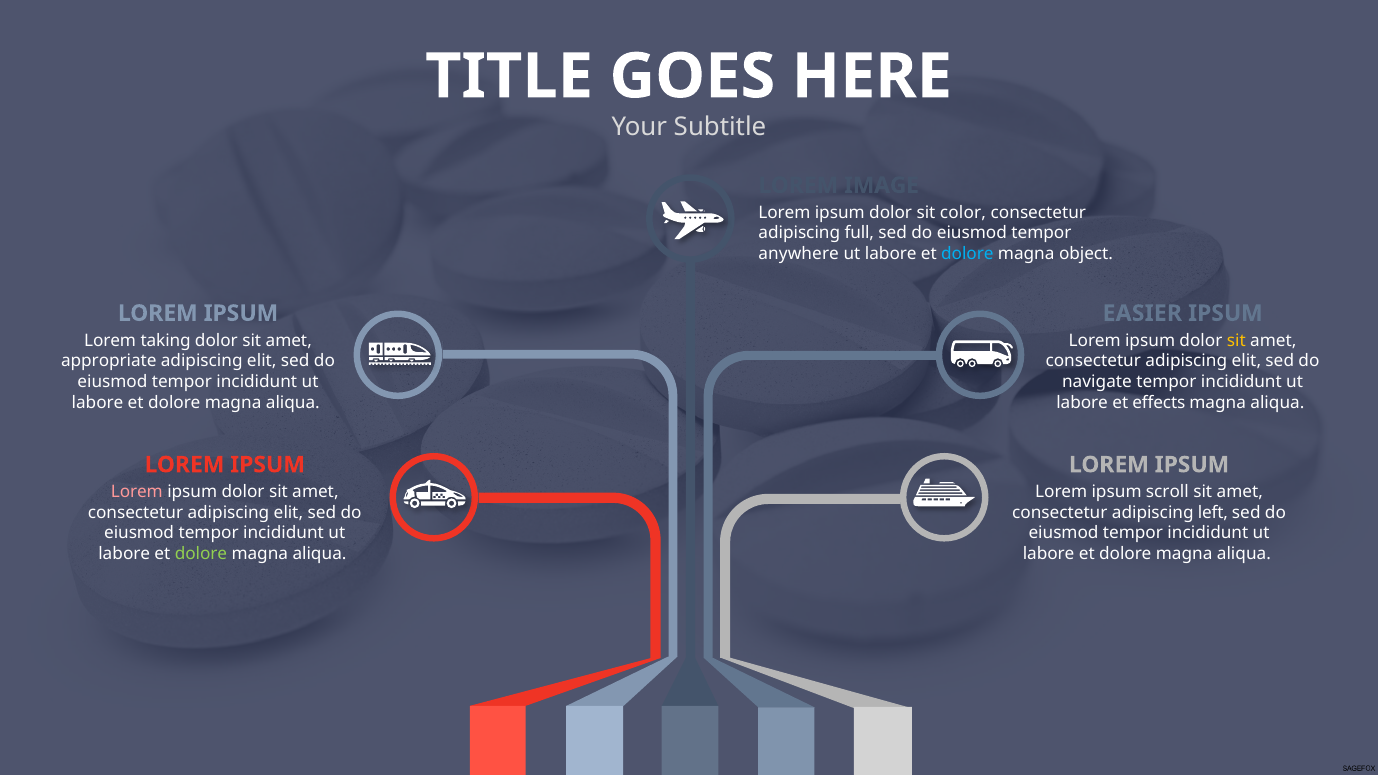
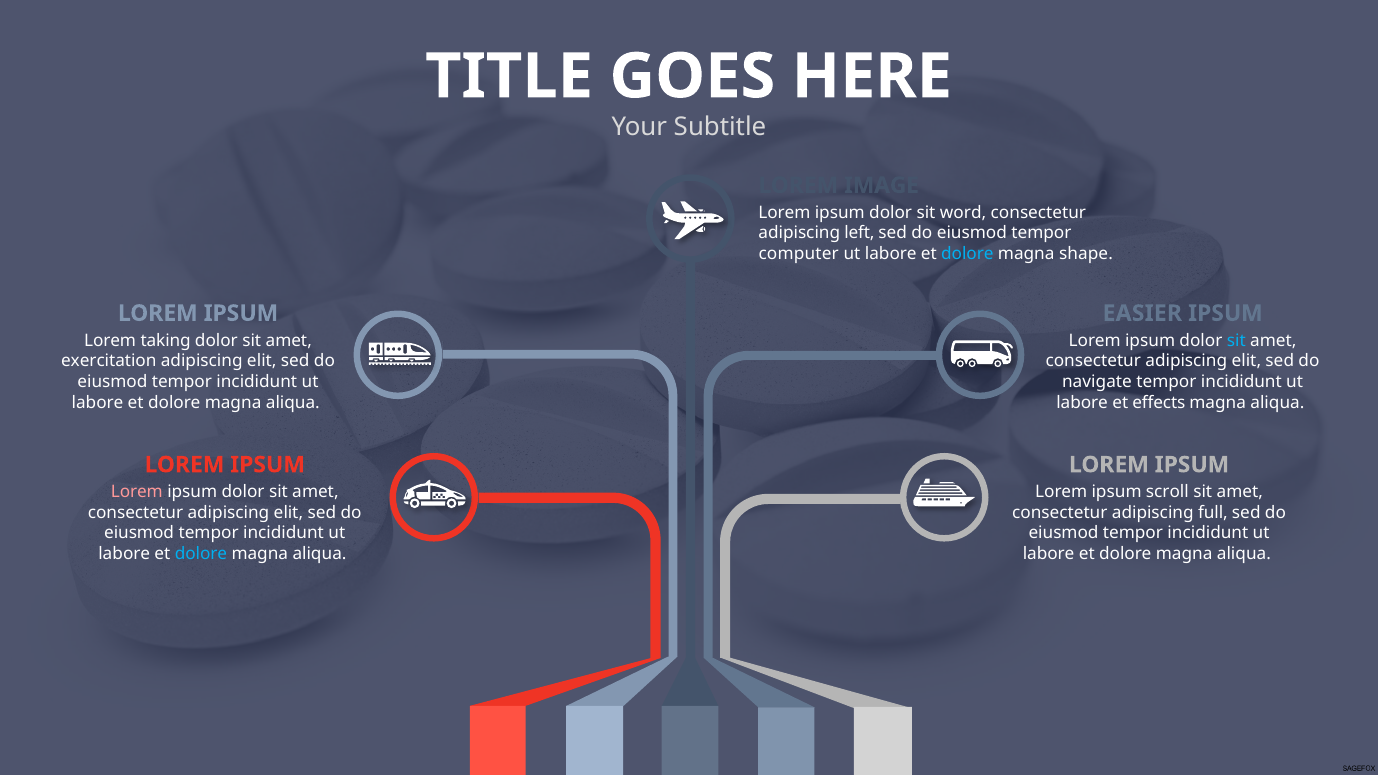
color: color -> word (963, 213)
full: full -> left (859, 233)
anywhere: anywhere -> computer (799, 254)
object: object -> shape (1086, 254)
sit colour: yellow -> light blue (1236, 340)
appropriate: appropriate -> exercitation (109, 361)
left: left -> full (1213, 513)
dolore colour: light green -> light blue (201, 554)
